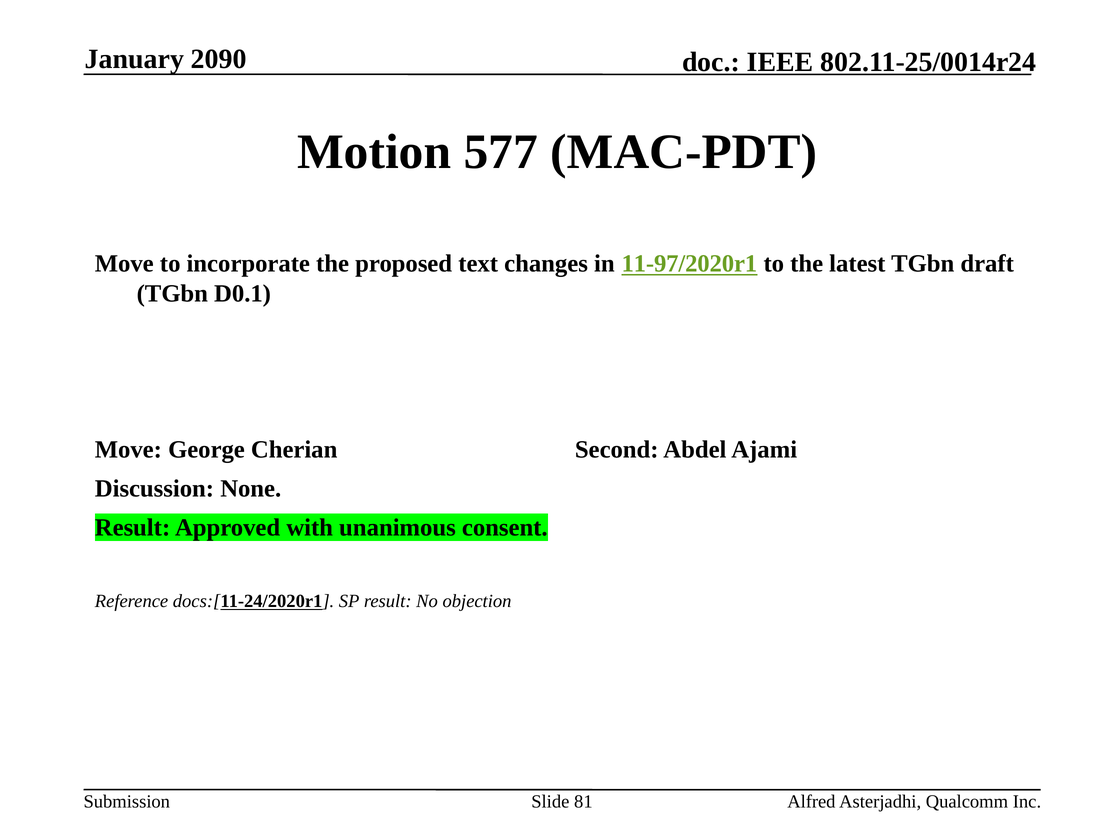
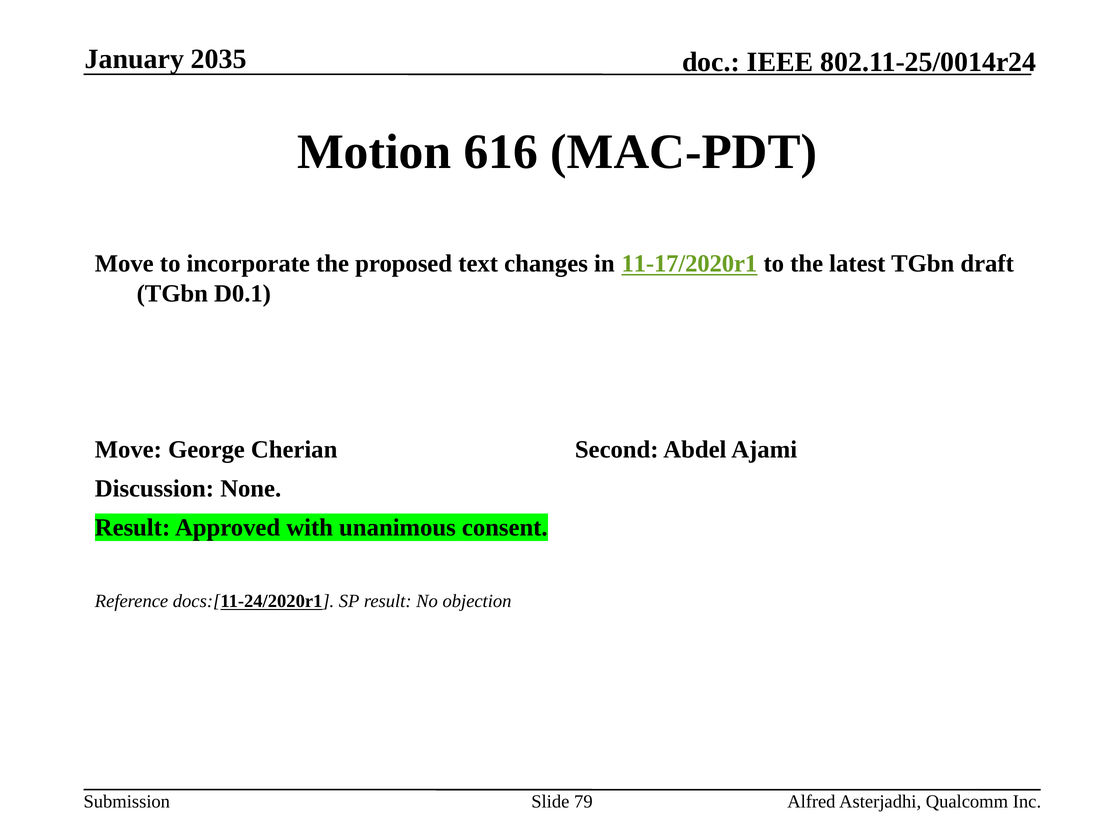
2090: 2090 -> 2035 (219, 59)
577: 577 -> 616 (501, 152)
11-97/2020r1: 11-97/2020r1 -> 11-17/2020r1 (689, 264)
81: 81 -> 79 (583, 802)
